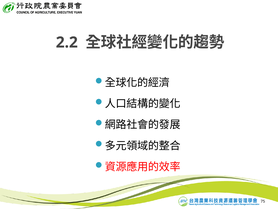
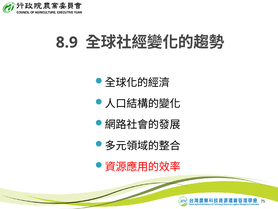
2.2: 2.2 -> 8.9 (67, 42)
